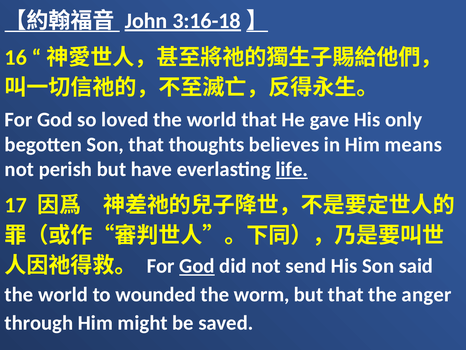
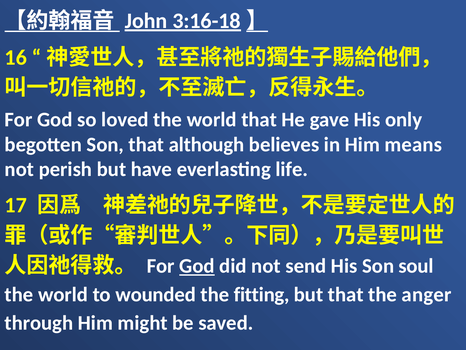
thoughts: thoughts -> although (207, 144)
life underline: present -> none (292, 169)
said: said -> soul (416, 266)
worm: worm -> fitting (262, 294)
